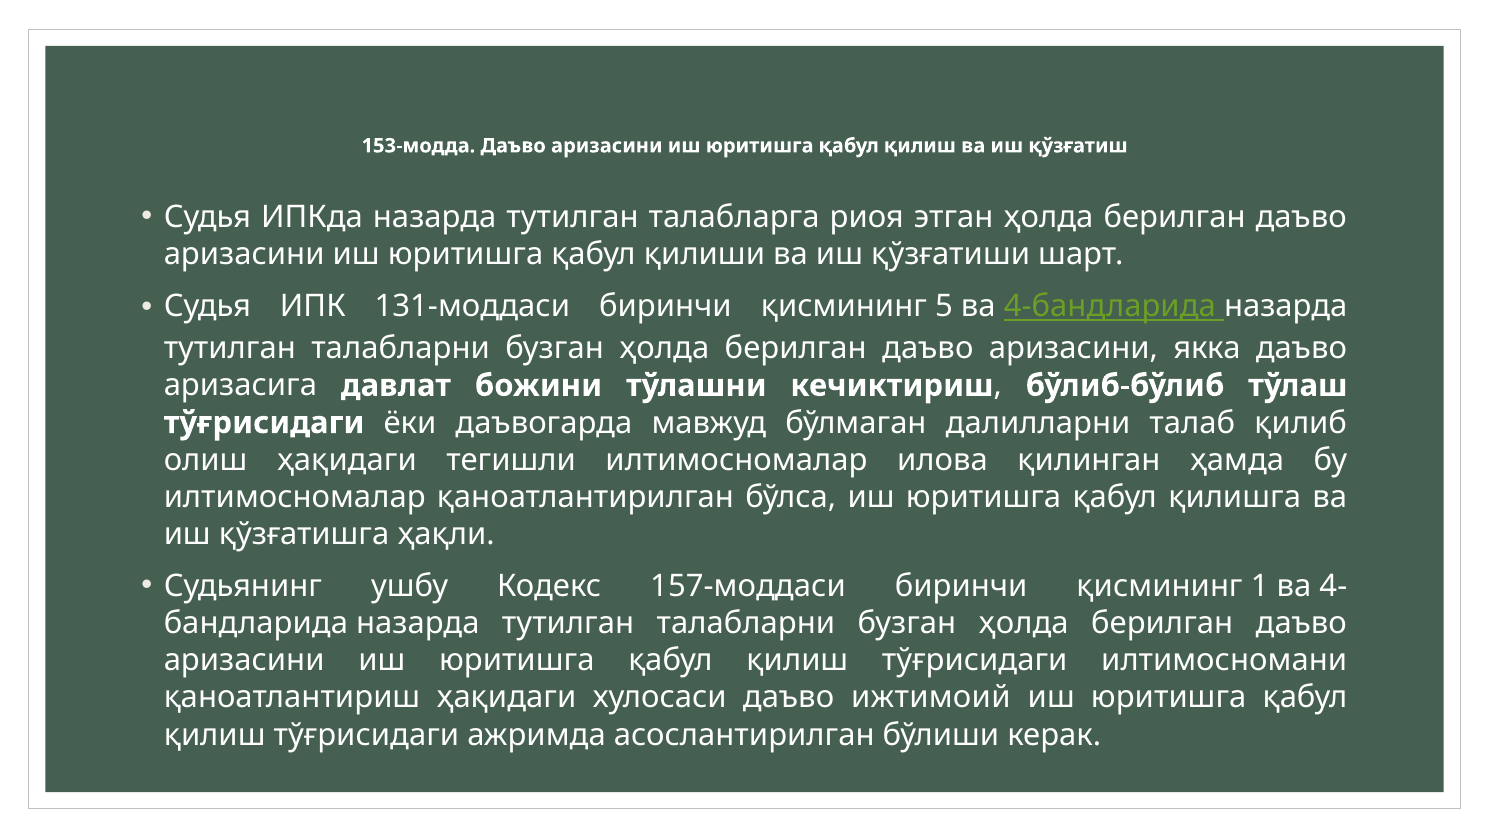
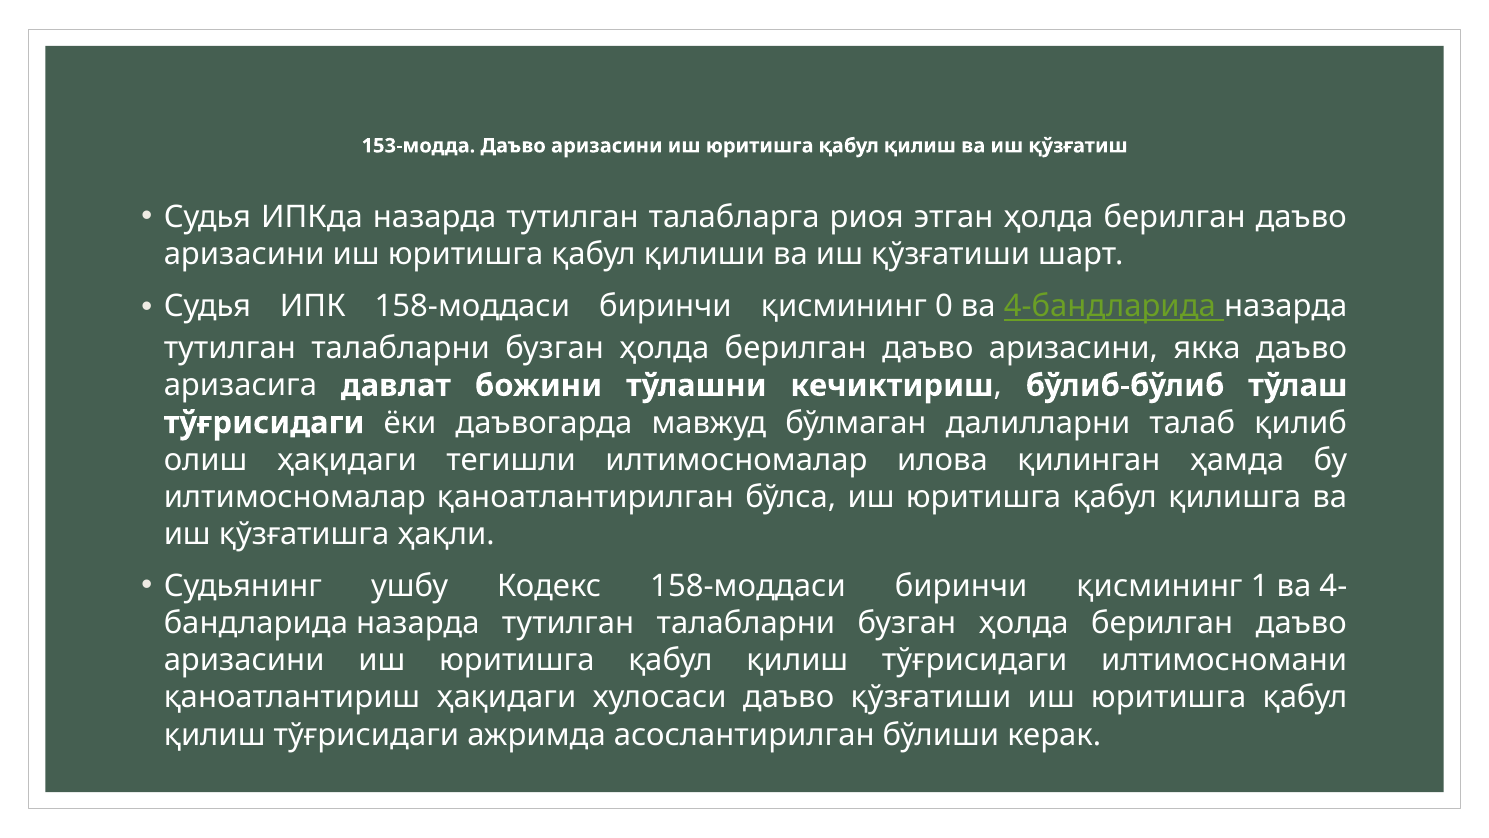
ИПК 131-моддаси: 131-моддаси -> 158-моддаси (472, 306)
5: 5 -> 0 (944, 306)
Кодекс 157-моддаси: 157-моддаси -> 158-моддаси (748, 586)
даъво ижтимоий: ижтимоий -> қўзғатиши (931, 697)
